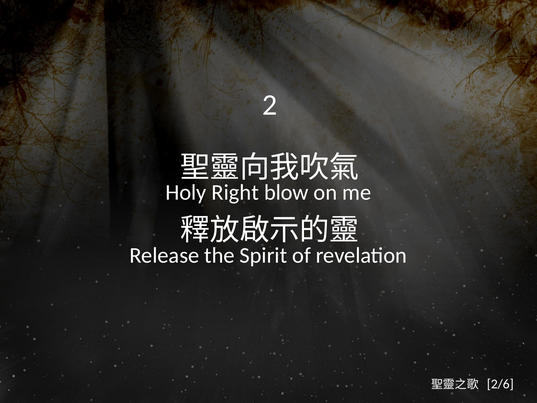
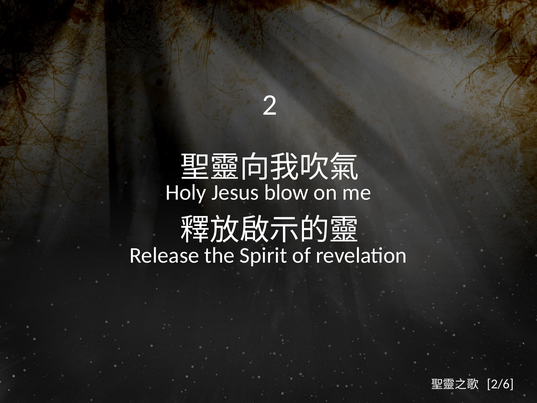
Right: Right -> Jesus (235, 192)
